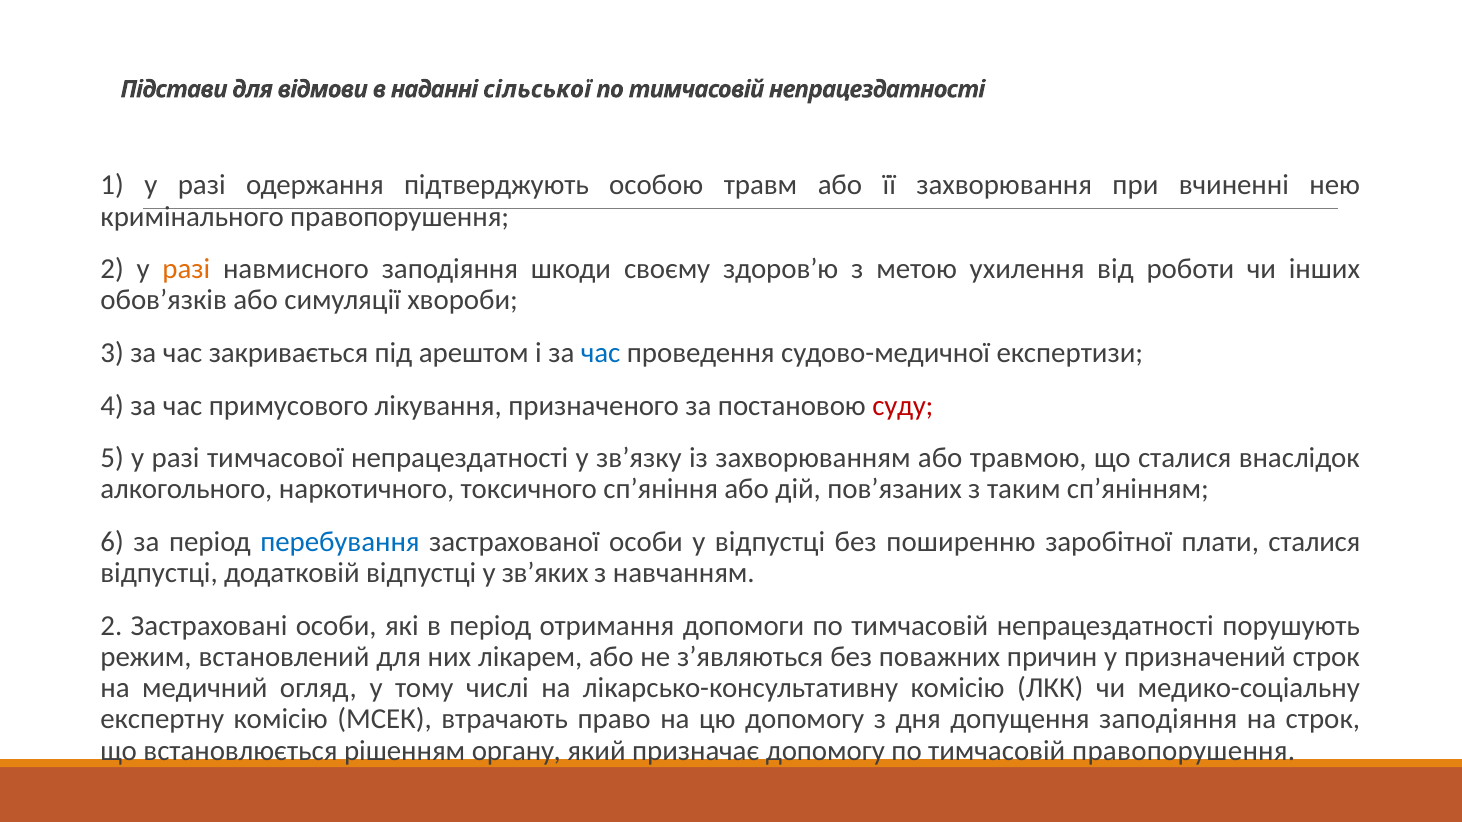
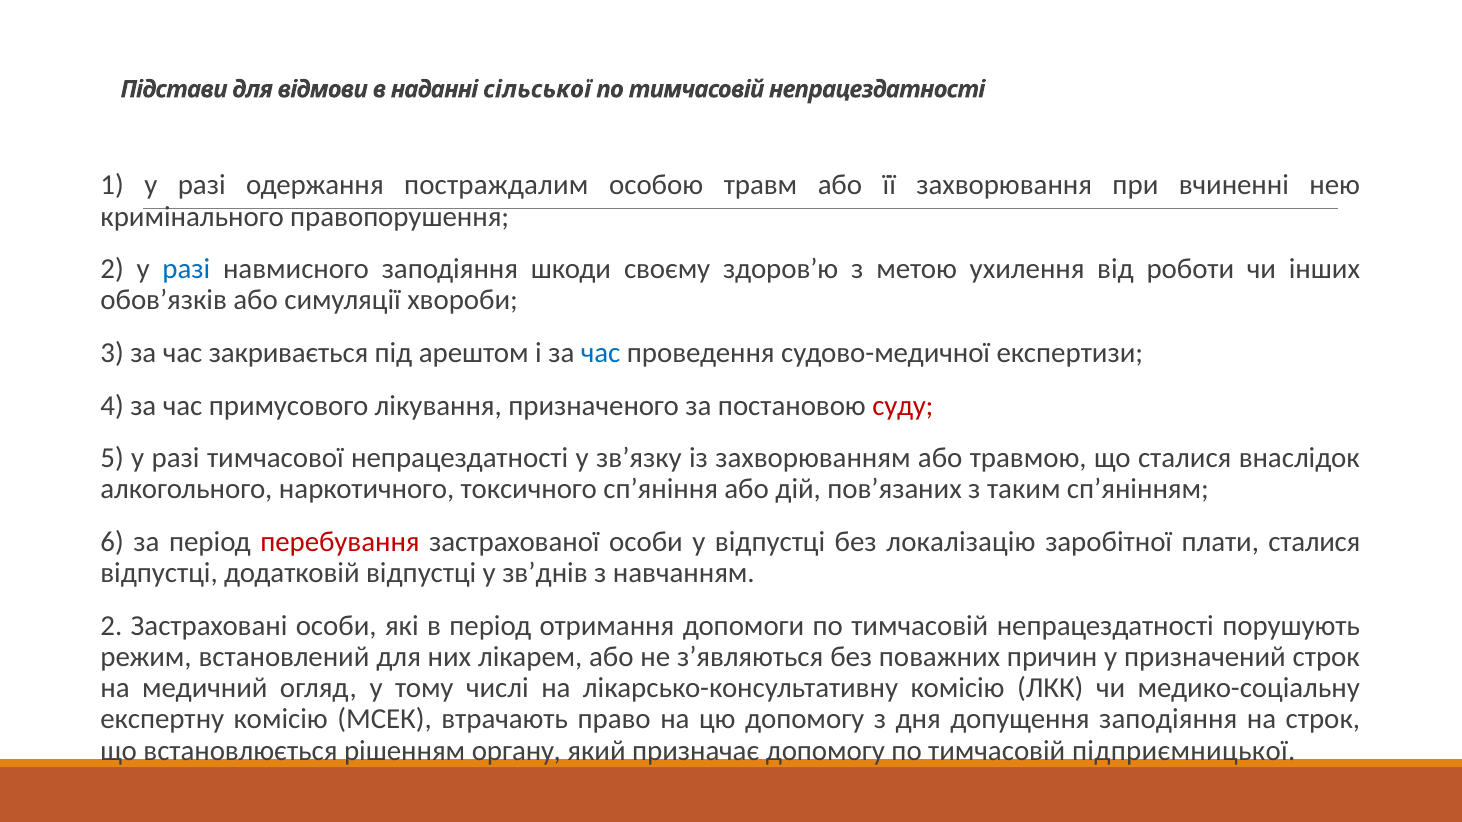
підтверджують: підтверджують -> постраждалим (496, 185)
разі colour: orange -> blue (186, 269)
перебування colour: blue -> red (340, 542)
поширенню: поширенню -> локалізацію (961, 542)
зв’яких: зв’яких -> зв’днів (545, 573)
тимчасовій правопорушення: правопорушення -> підприємницької (1184, 751)
